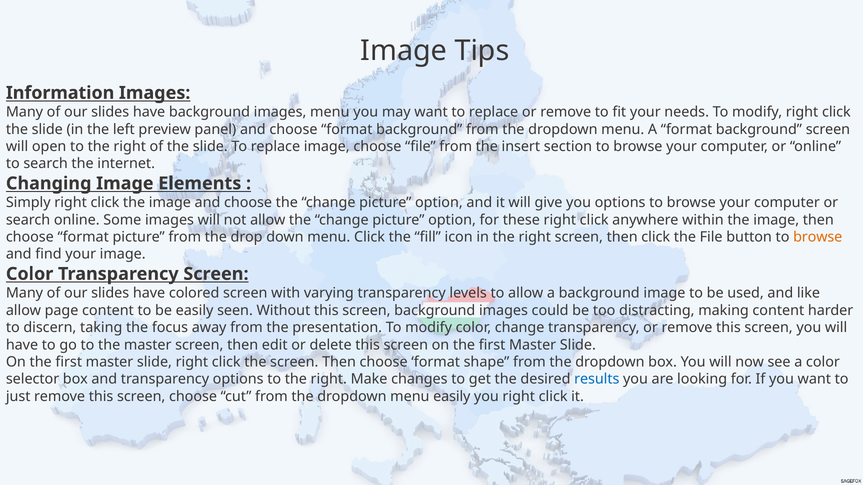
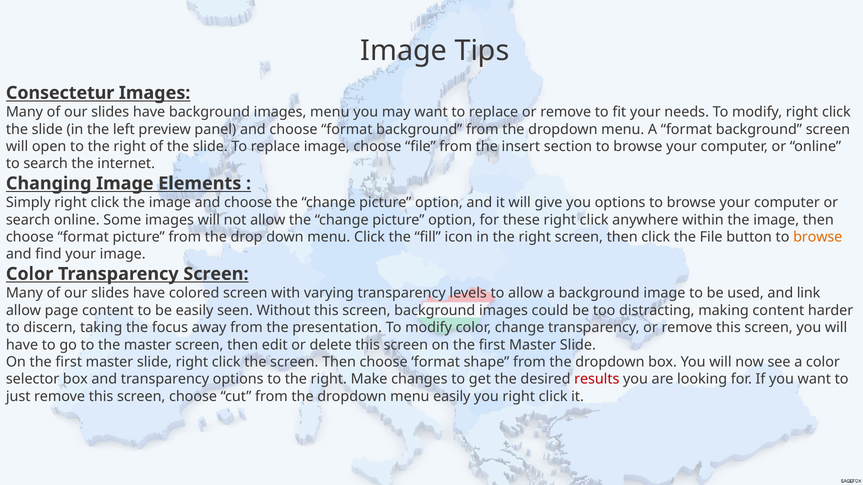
Information: Information -> Consectetur (60, 93)
like: like -> link (809, 293)
results colour: blue -> red (597, 380)
